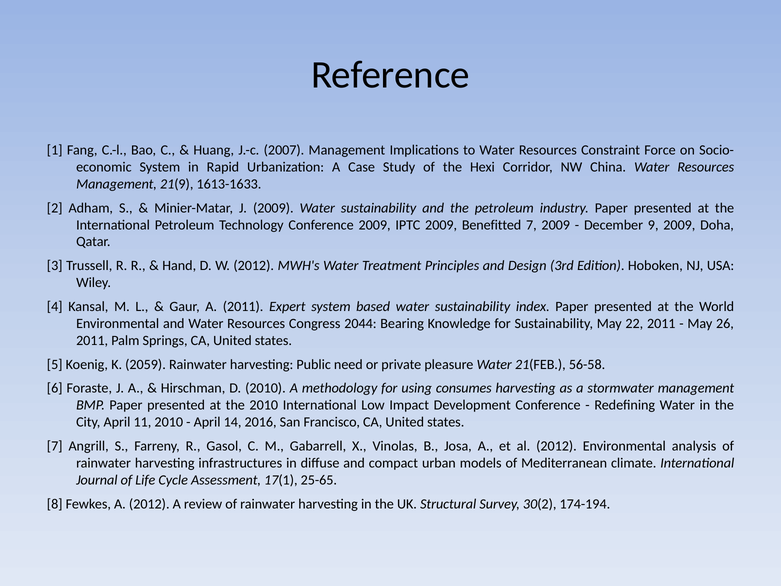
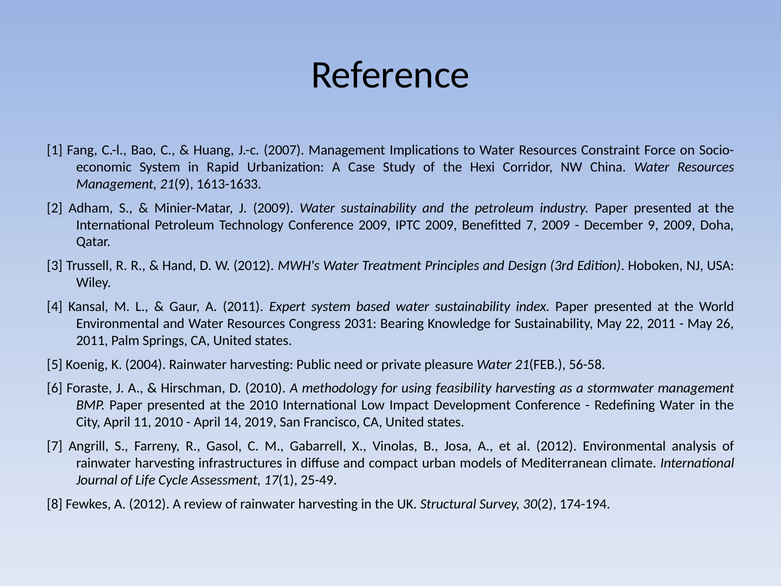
2044: 2044 -> 2031 (360, 323)
2059: 2059 -> 2004 (146, 364)
consumes: consumes -> feasibility (464, 388)
2016: 2016 -> 2019 (261, 422)
25-65: 25-65 -> 25-49 (319, 480)
